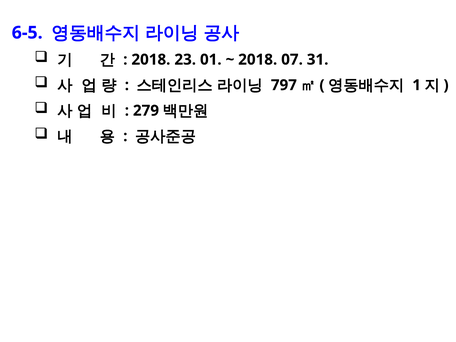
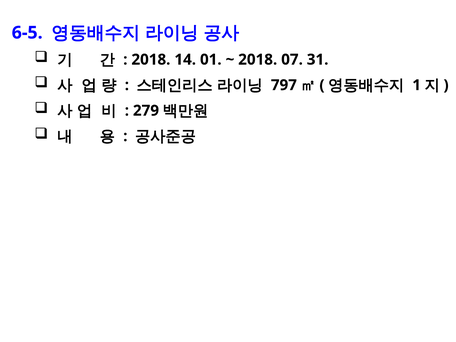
23: 23 -> 14 (185, 60)
